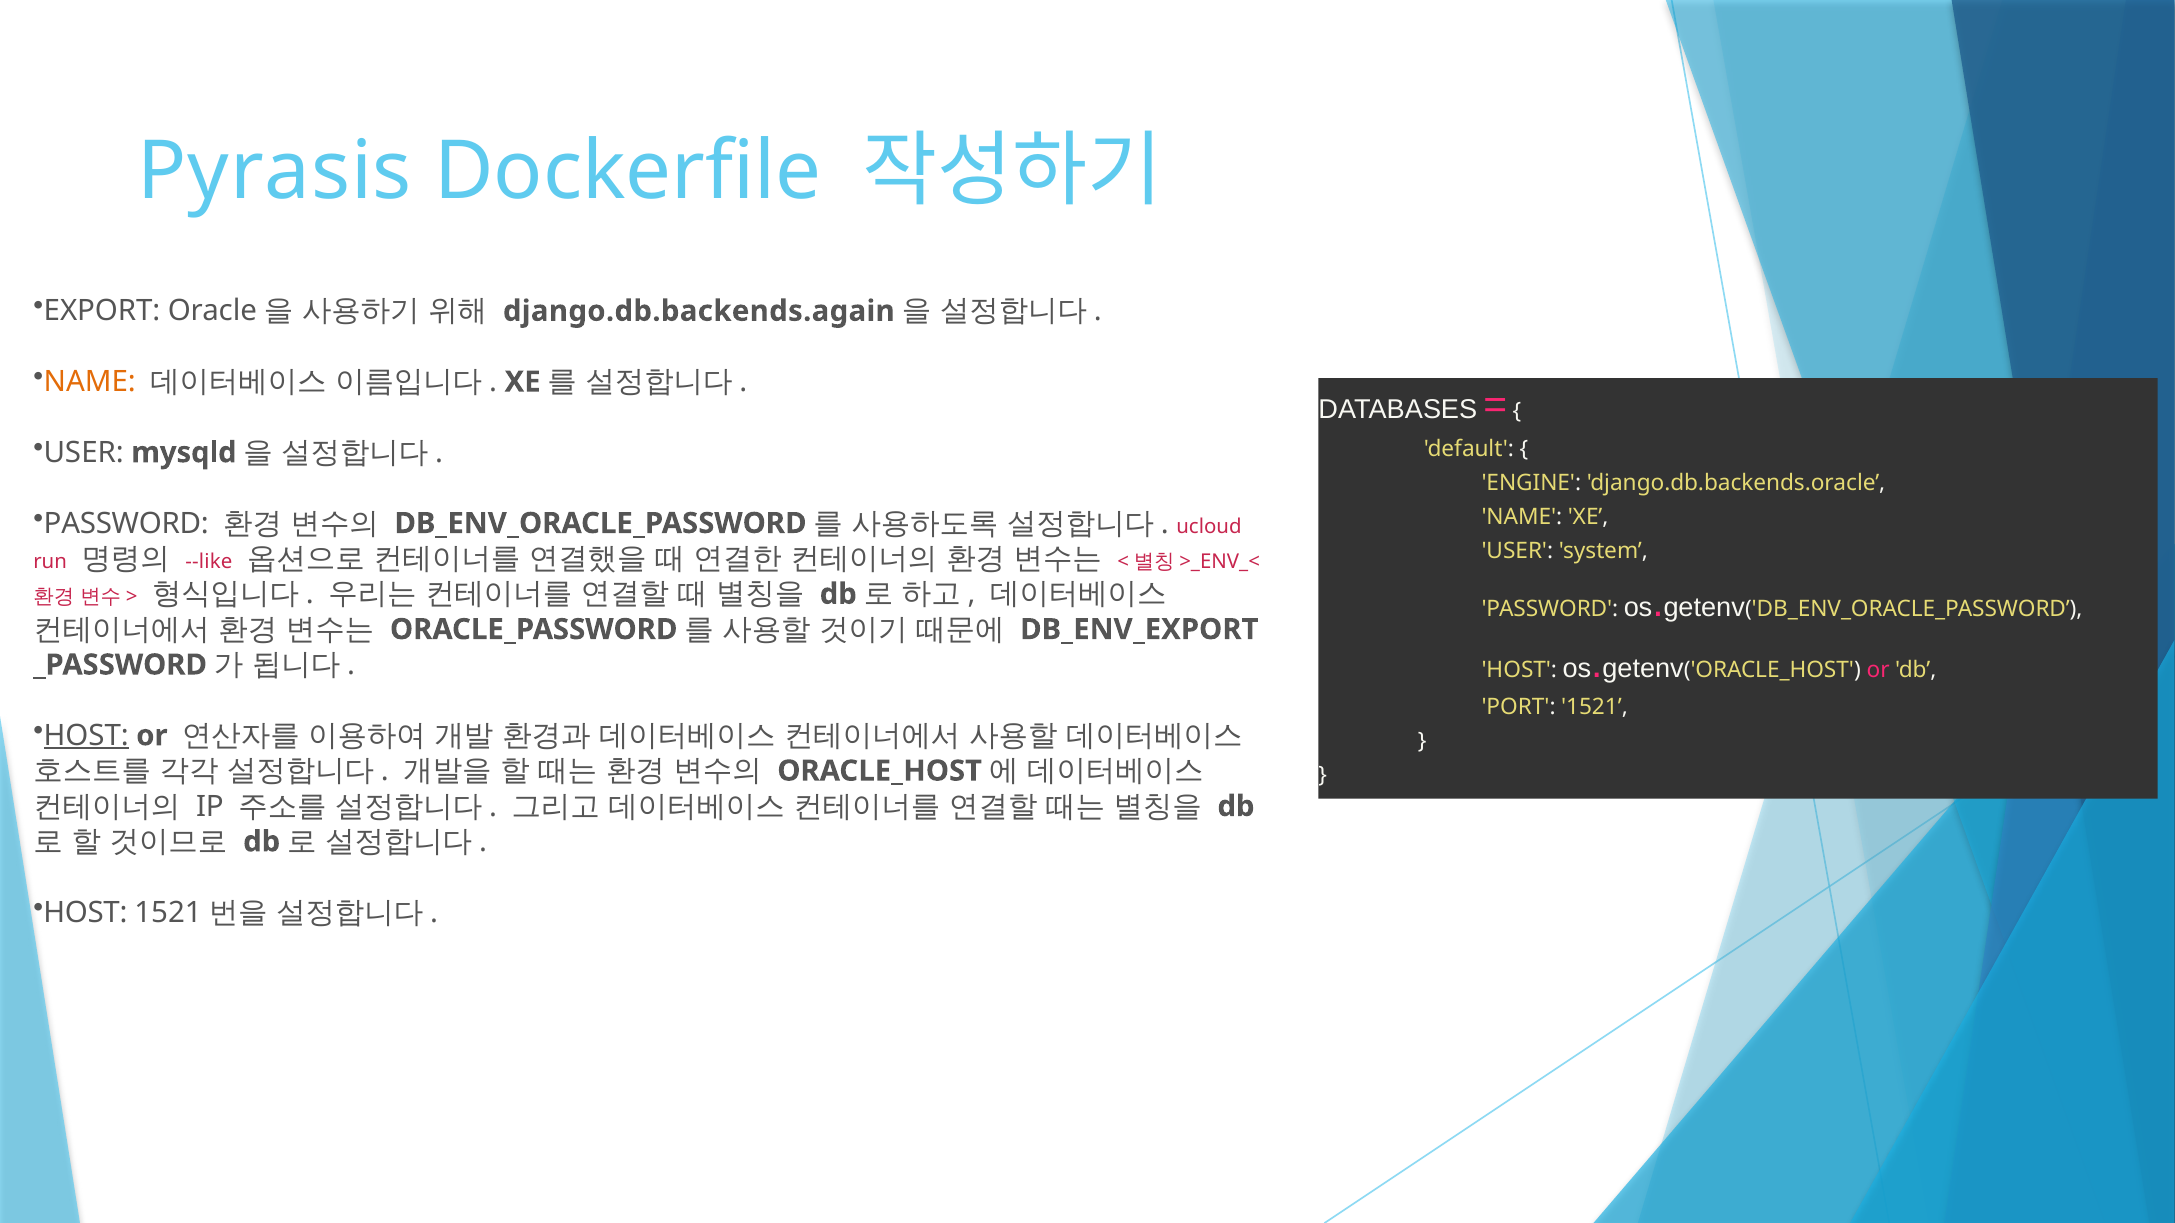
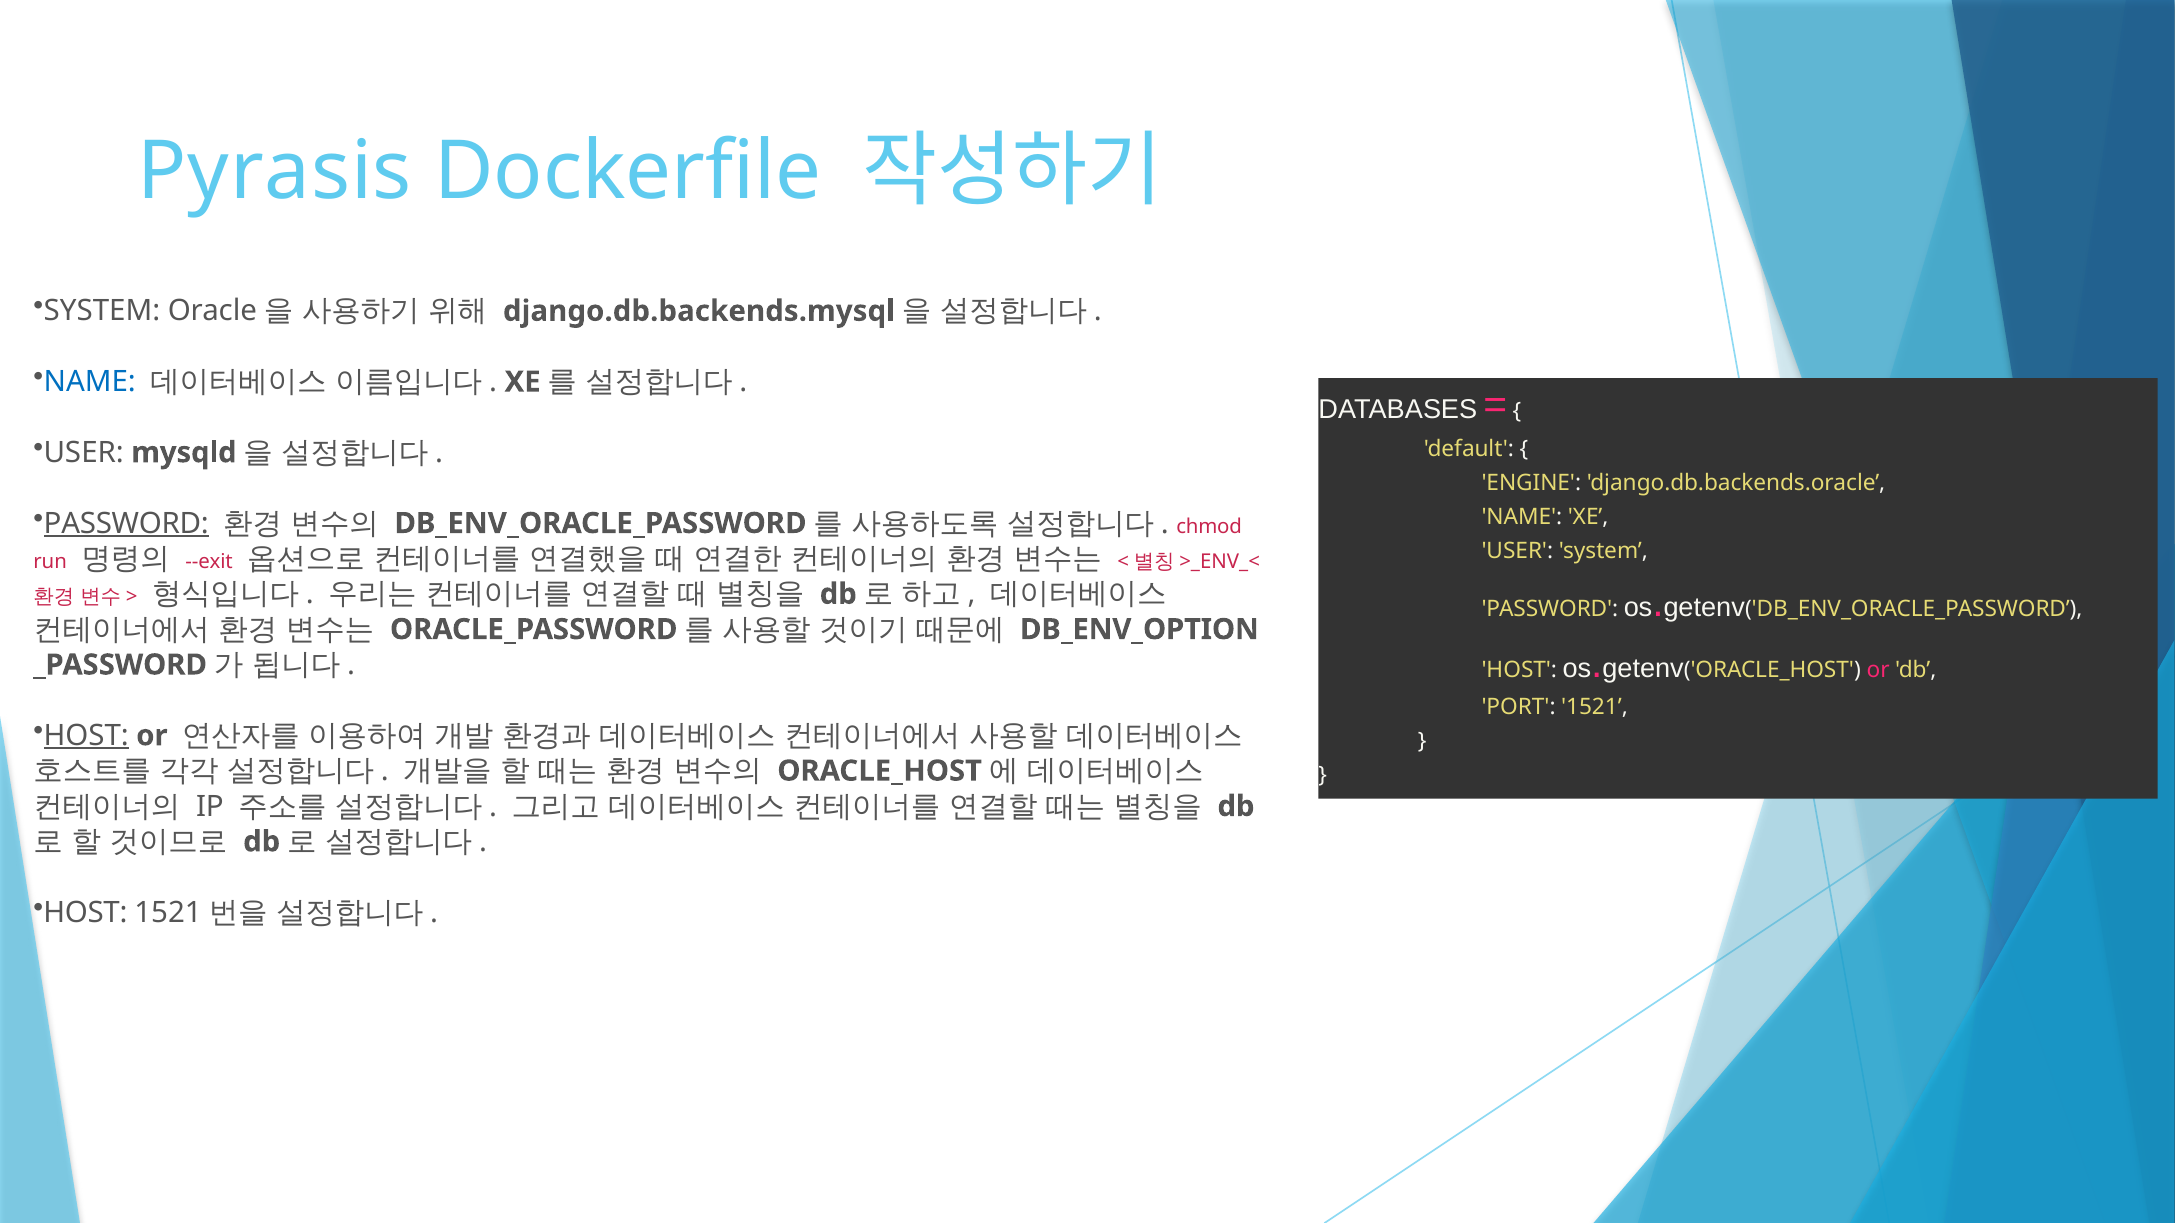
EXPORT: EXPORT -> SYSTEM (102, 311)
django.db.backends.again: django.db.backends.again -> django.db.backends.mysql (699, 311)
NAME colour: orange -> blue (90, 382)
PASSWORD underline: none -> present (126, 524)
ucloud: ucloud -> chmod (1209, 526)
--like: --like -> --exit (209, 562)
DB_ENV_EXPORT: DB_ENV_EXPORT -> DB_ENV_OPTION (1139, 630)
